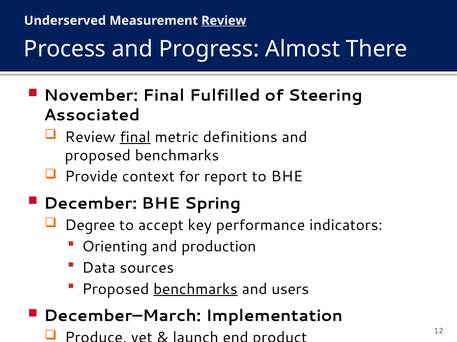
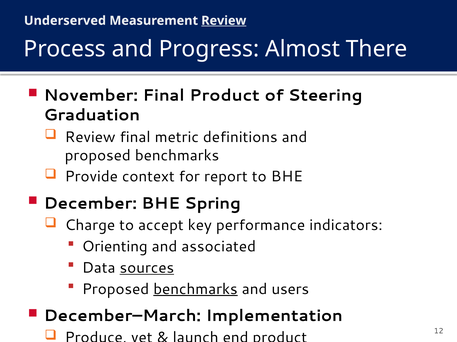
Final Fulfilled: Fulfilled -> Product (225, 96)
Associated: Associated -> Graduation (92, 115)
final underline: present -> none (135, 137)
Degree: Degree -> Charge (90, 226)
production: production -> associated (219, 247)
sources underline: none -> present (147, 268)
